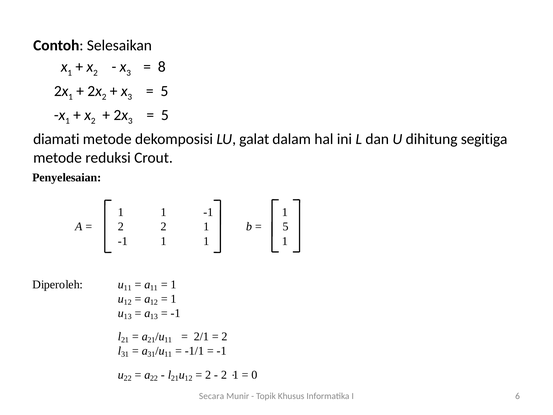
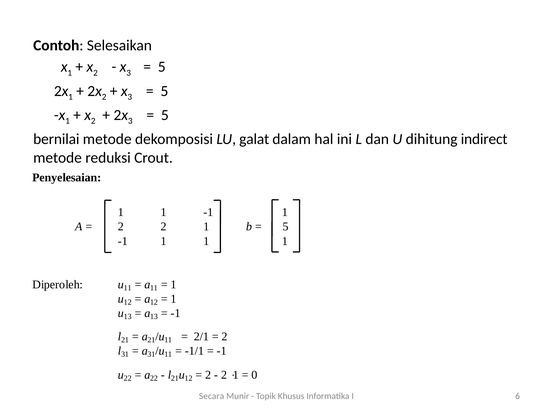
8: 8 -> 5 (162, 67)
diamati: diamati -> bernilai (56, 139)
segitiga: segitiga -> indirect (484, 139)
